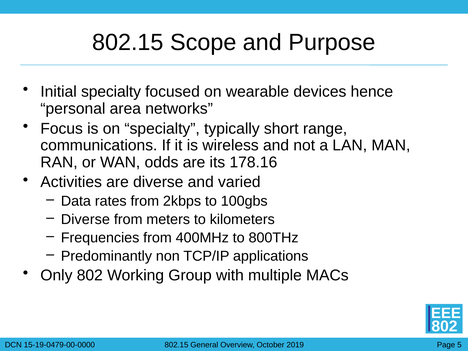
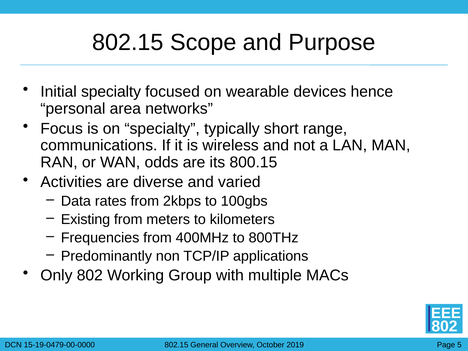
178.16: 178.16 -> 800.15 (253, 162)
Diverse: Diverse -> Existing (86, 219)
